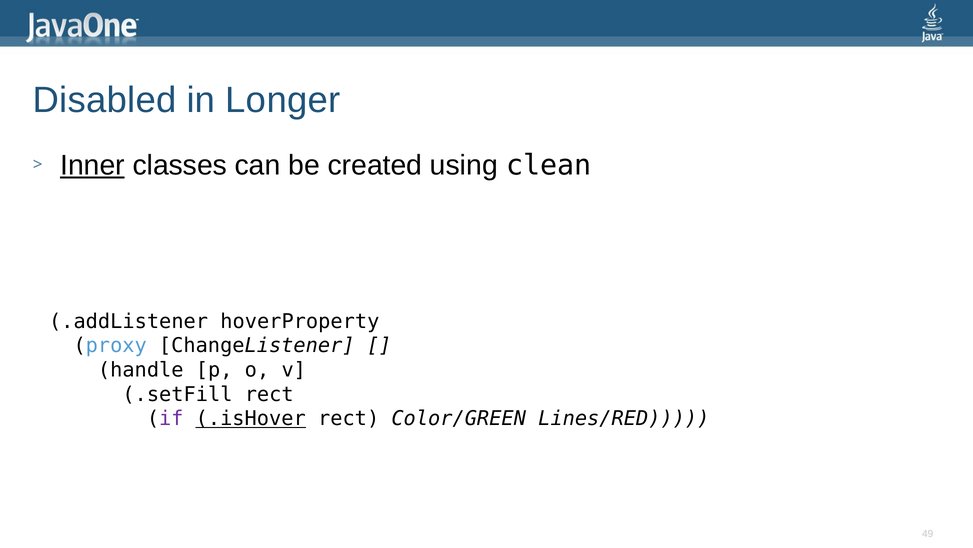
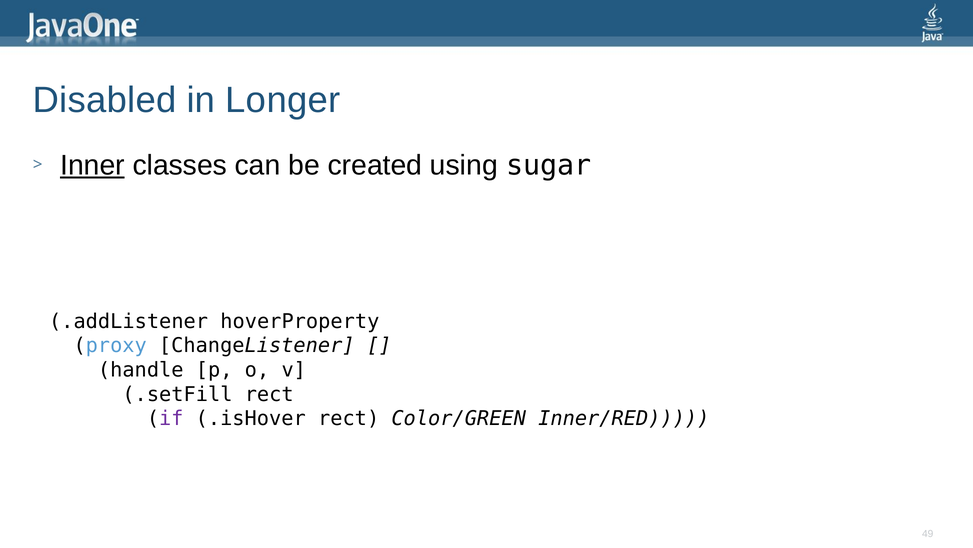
clean: clean -> sugar (549, 165)
.isHover underline: present -> none (251, 418)
Lines/RED: Lines/RED -> Inner/RED (624, 418)
